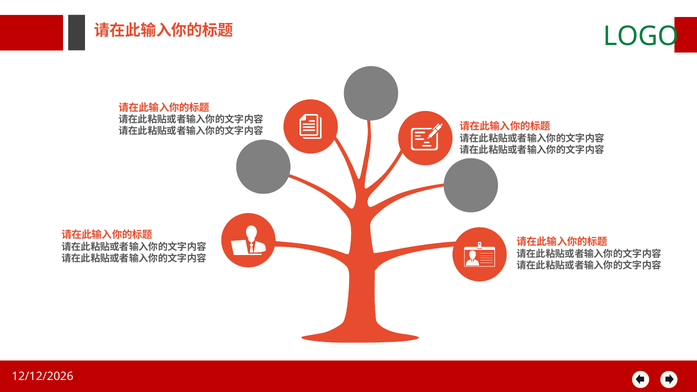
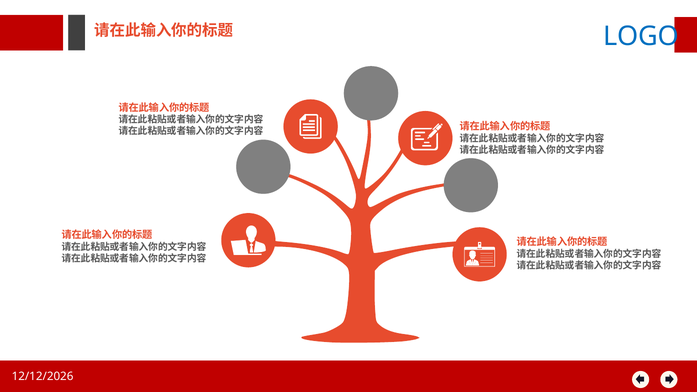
LOGO colour: green -> blue (641, 36)
